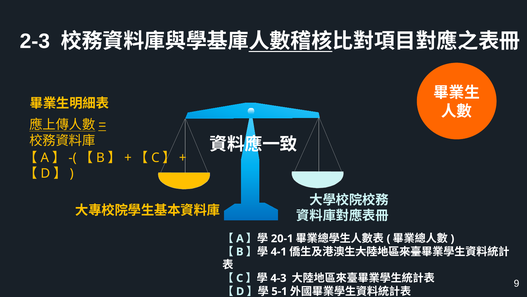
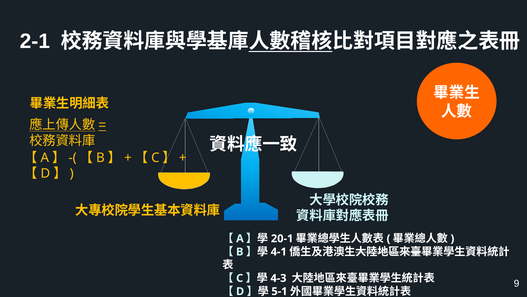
2-3: 2-3 -> 2-1 (35, 41)
